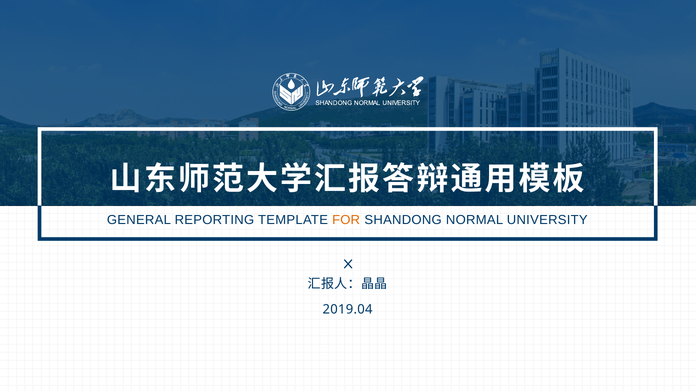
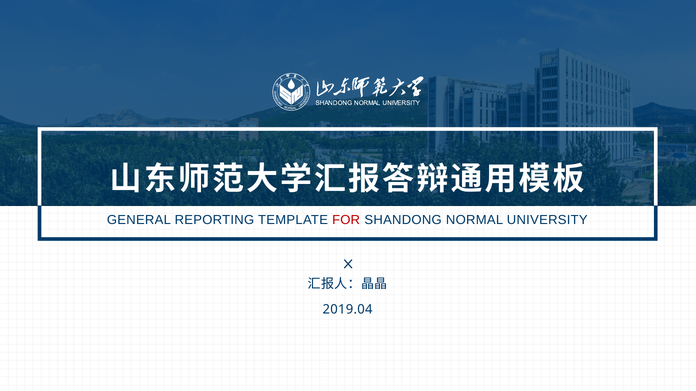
FOR colour: orange -> red (346, 220)
